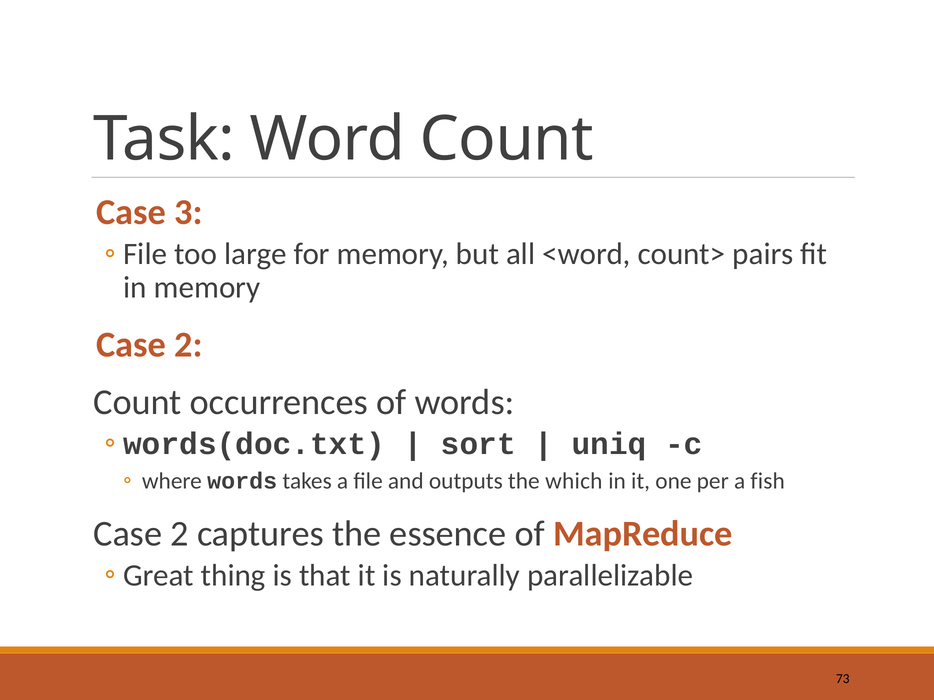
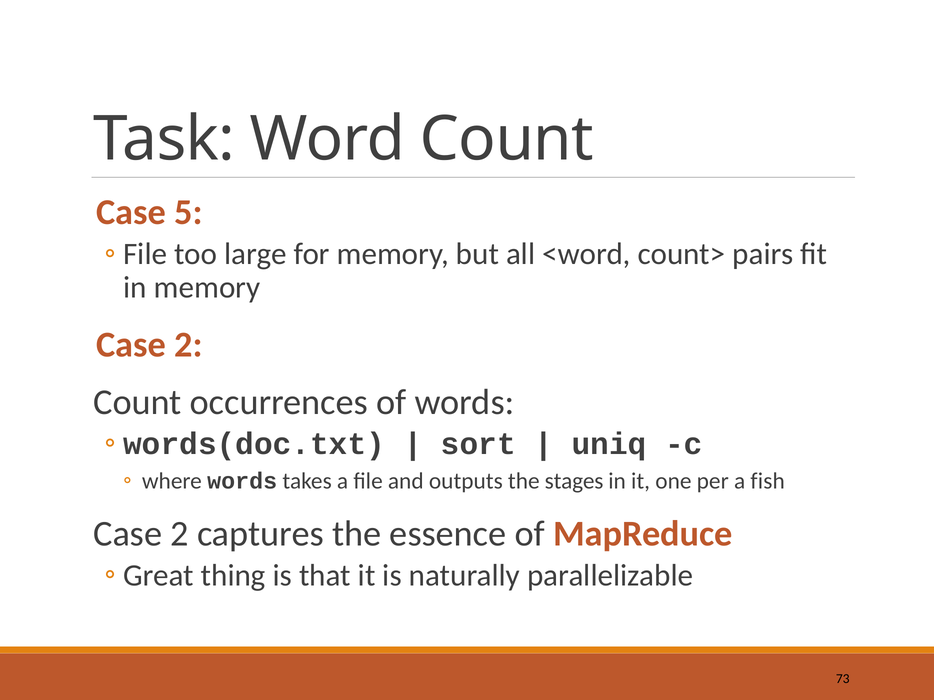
3: 3 -> 5 (188, 213)
which: which -> stages (574, 481)
